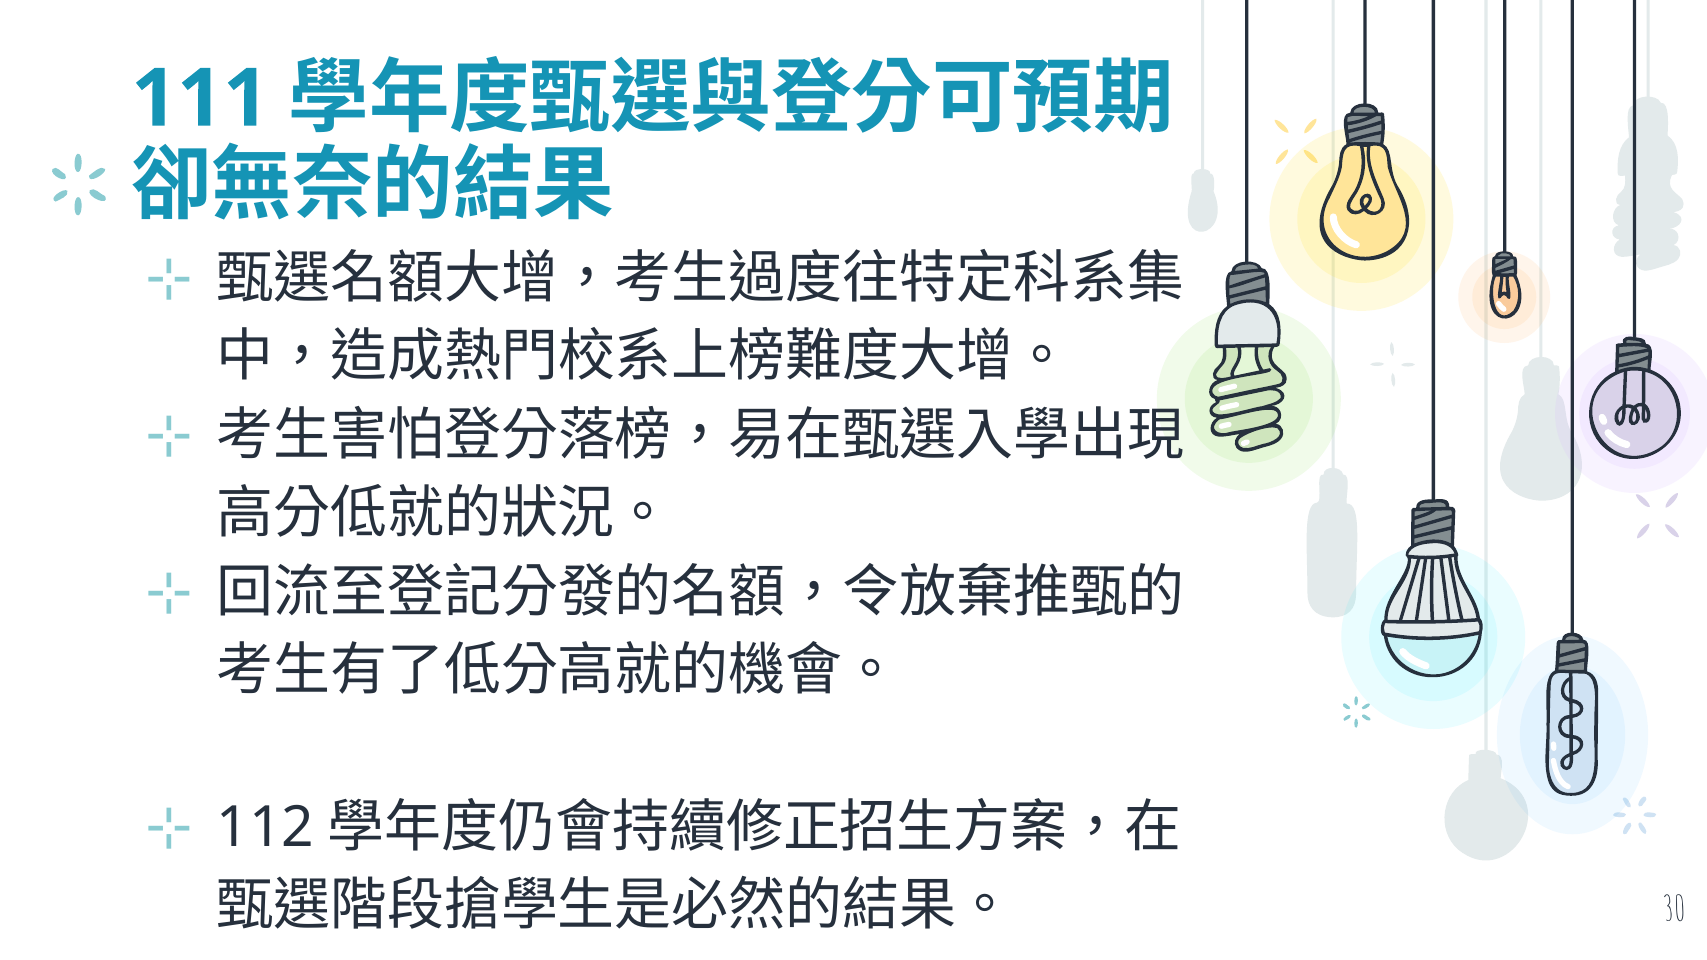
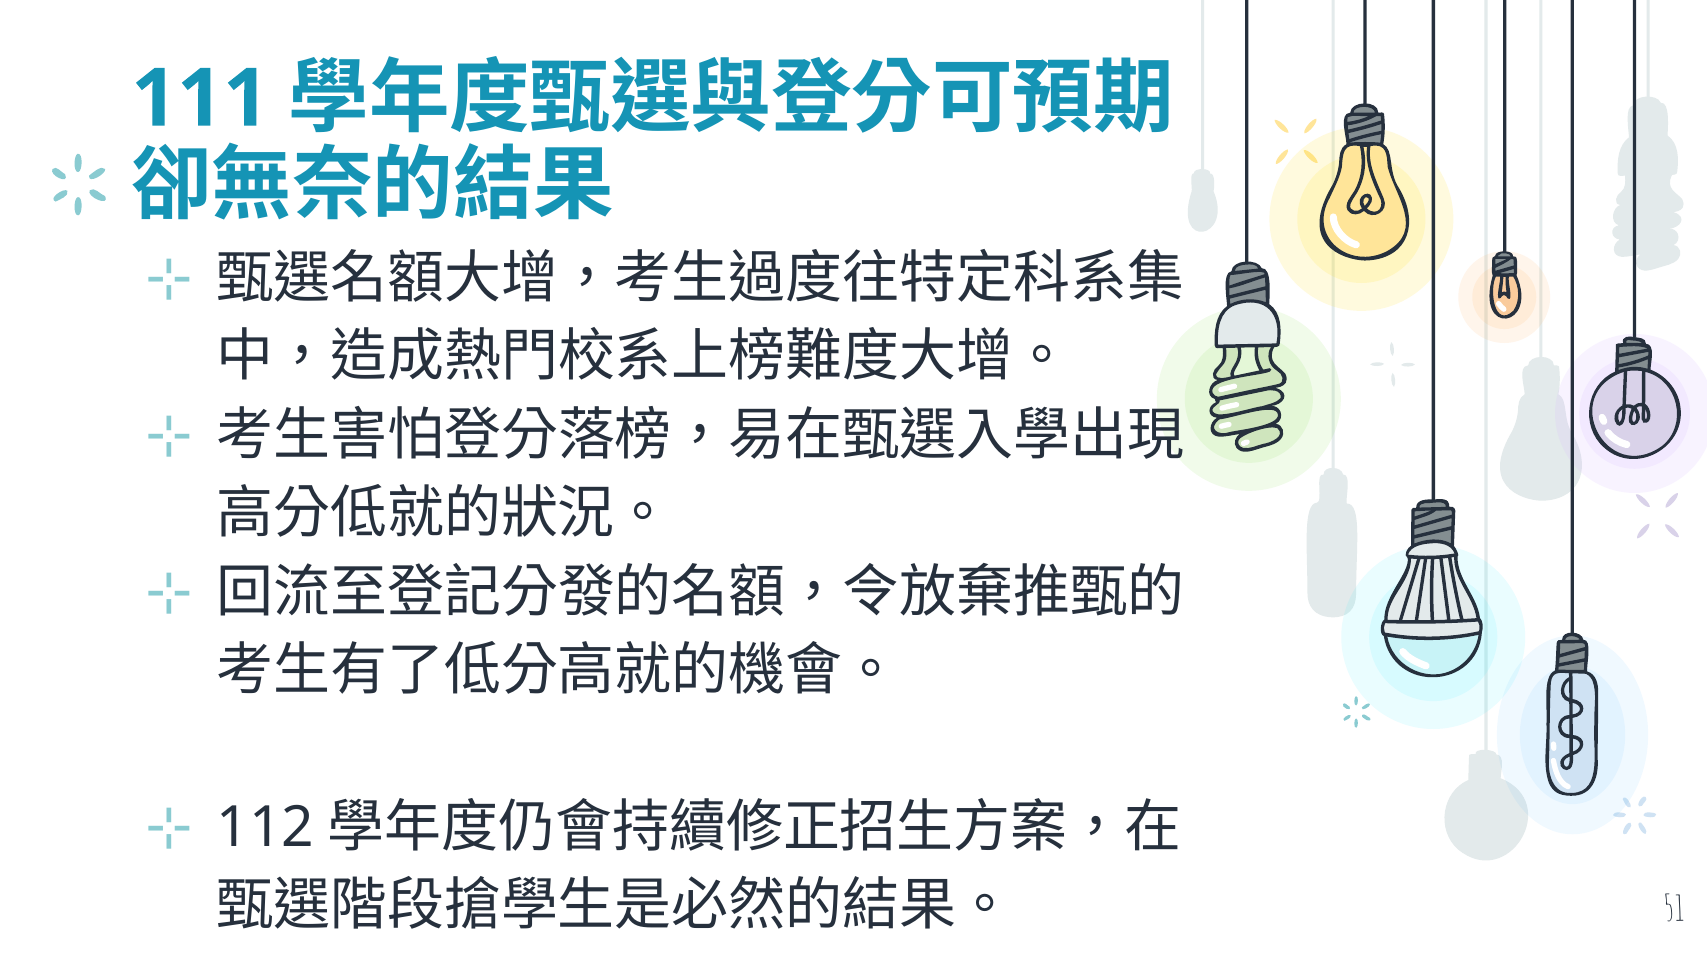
30: 30 -> 51 (1674, 910)
